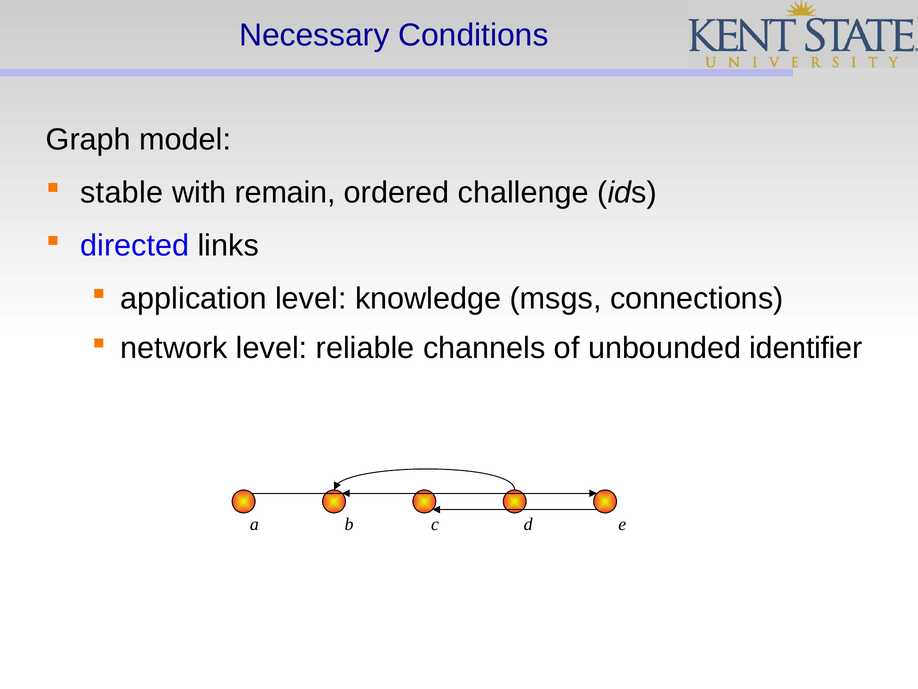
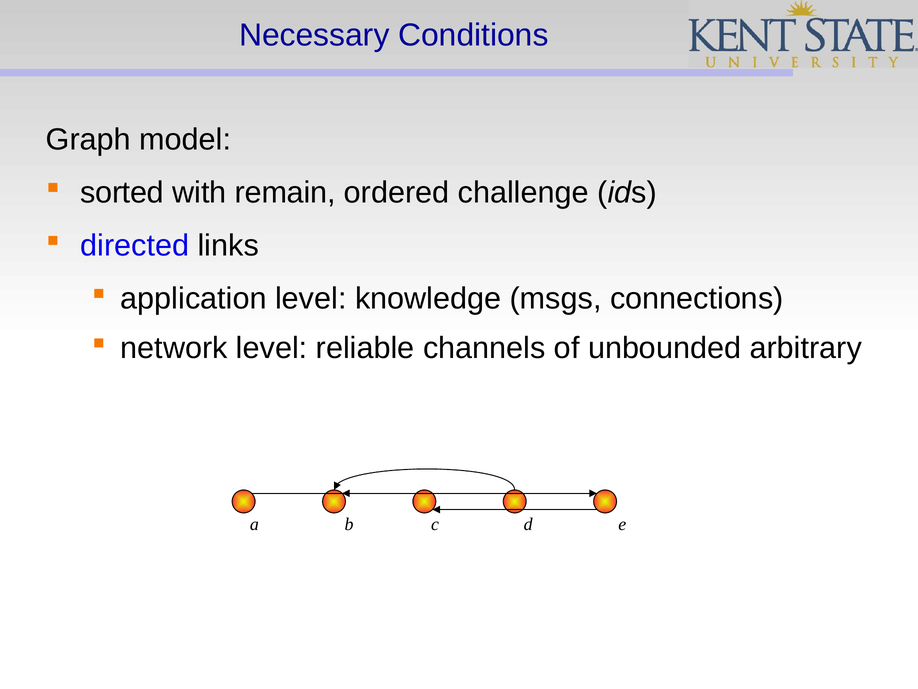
stable: stable -> sorted (122, 192)
identifier: identifier -> arbitrary (806, 348)
